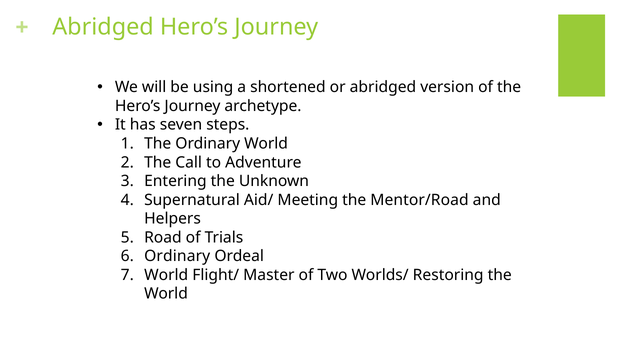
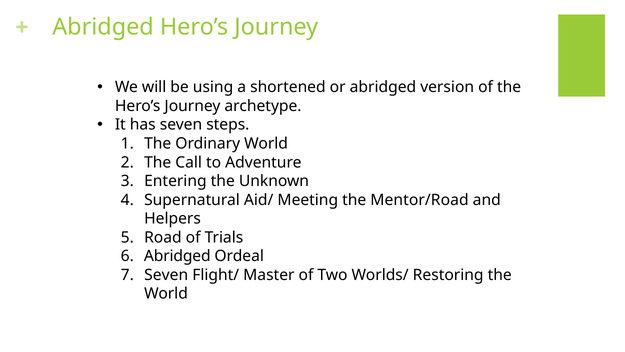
Ordinary: Ordinary -> Abridged (177, 256)
World: World -> Seven (166, 275)
